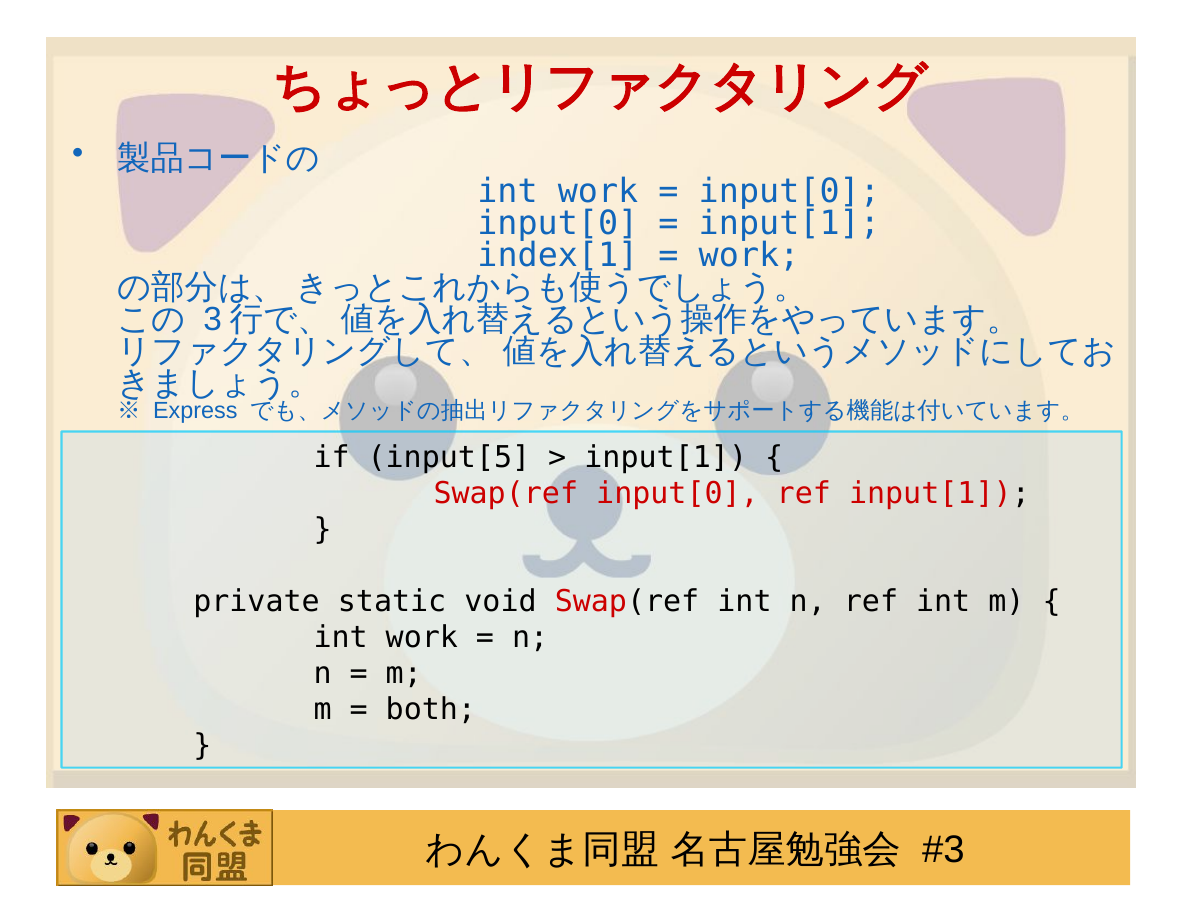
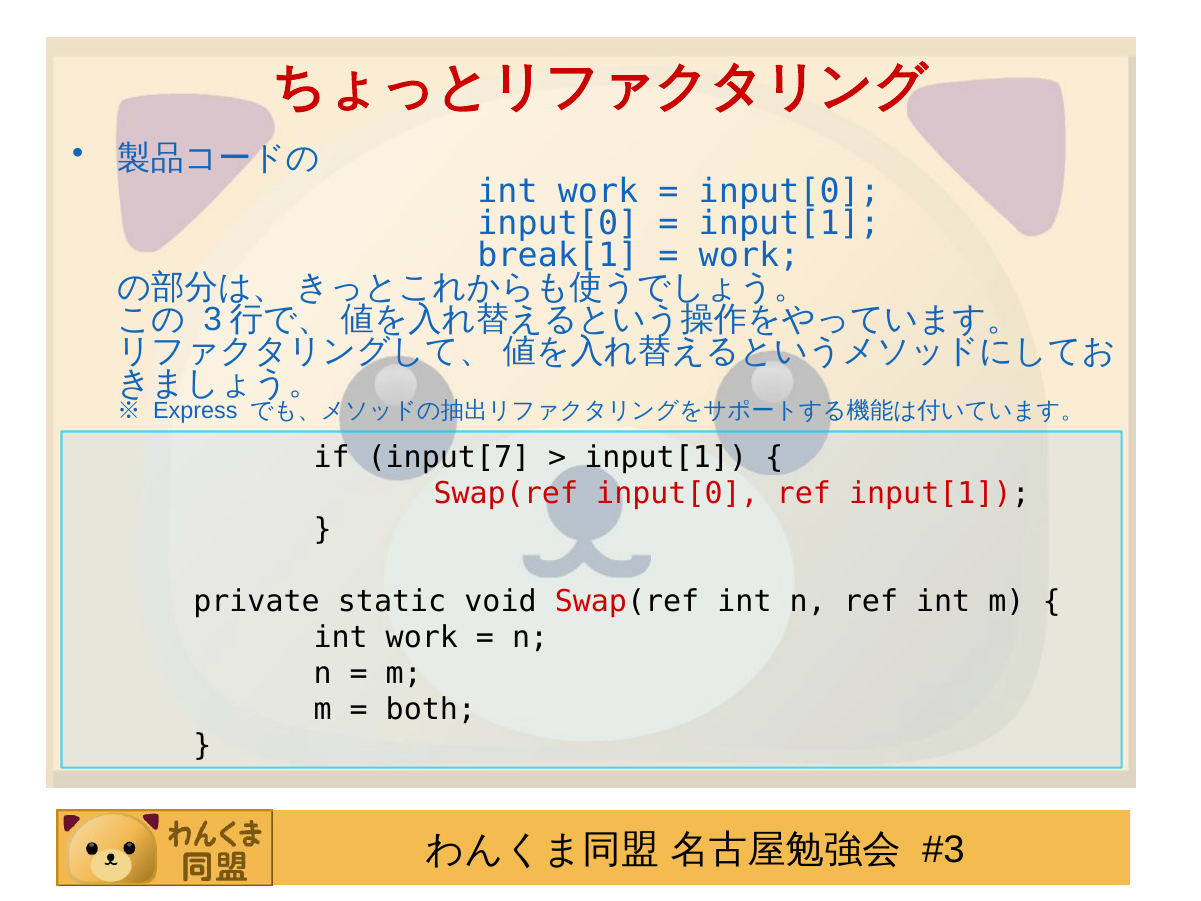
index[1: index[1 -> break[1 (558, 255)
input[5: input[5 -> input[7 (449, 457)
